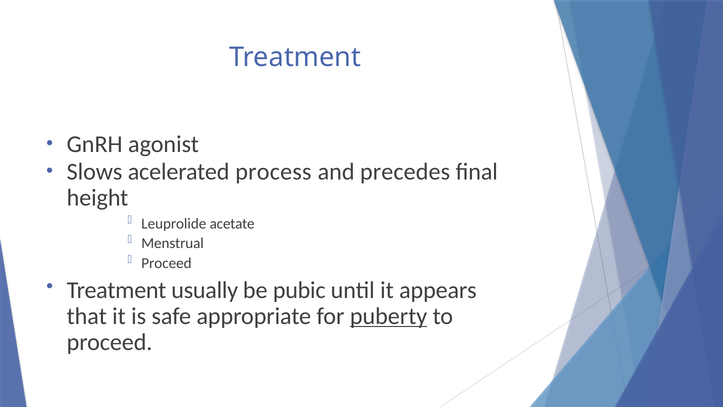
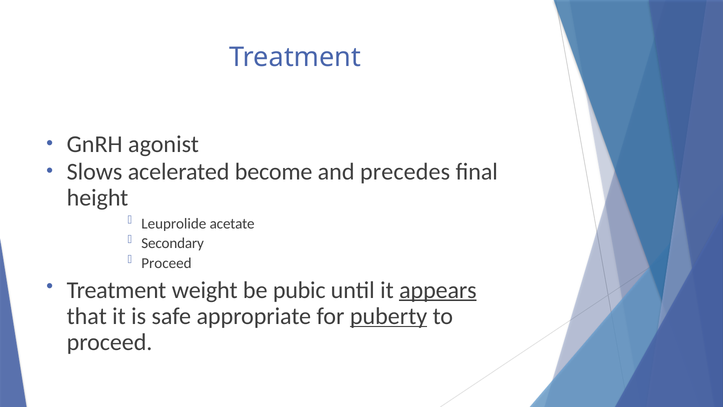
process: process -> become (274, 172)
Menstrual: Menstrual -> Secondary (173, 243)
usually: usually -> weight (205, 290)
appears underline: none -> present (438, 290)
